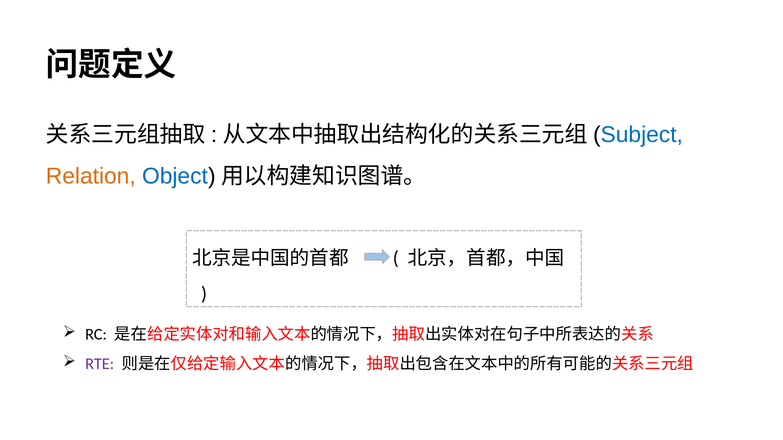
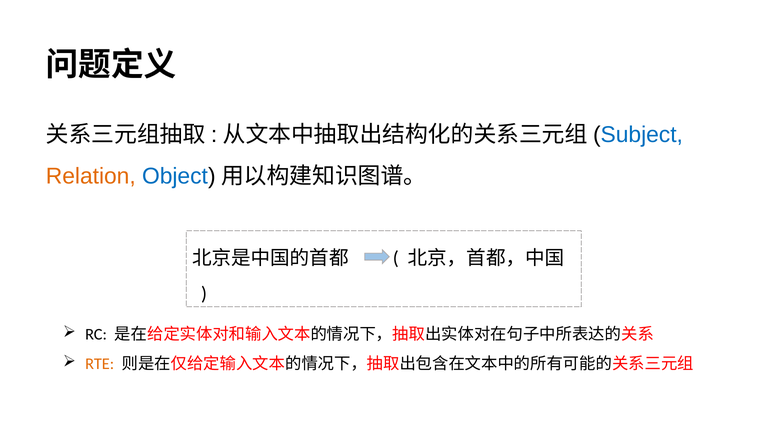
RTE colour: purple -> orange (100, 364)
